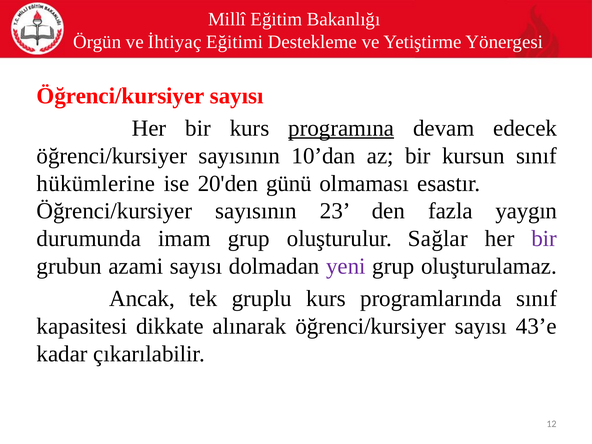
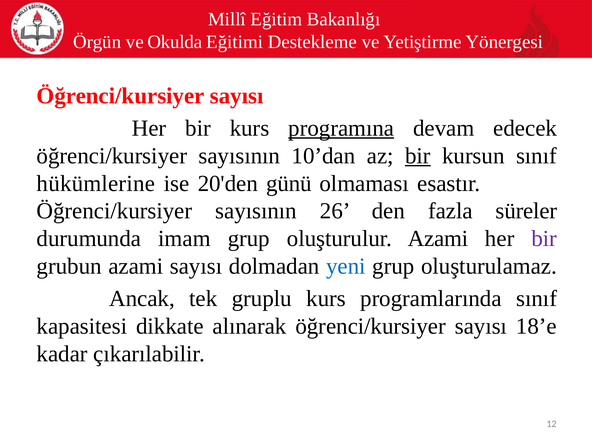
İhtiyaç: İhtiyaç -> Okulda (175, 42)
bir underline: none -> present (418, 156)
23: 23 -> 26 (335, 211)
yaygın: yaygın -> süreler (526, 211)
oluşturulur Sağlar: Sağlar -> Azami (438, 239)
yeni colour: purple -> blue (346, 266)
43’e: 43’e -> 18’e (536, 326)
